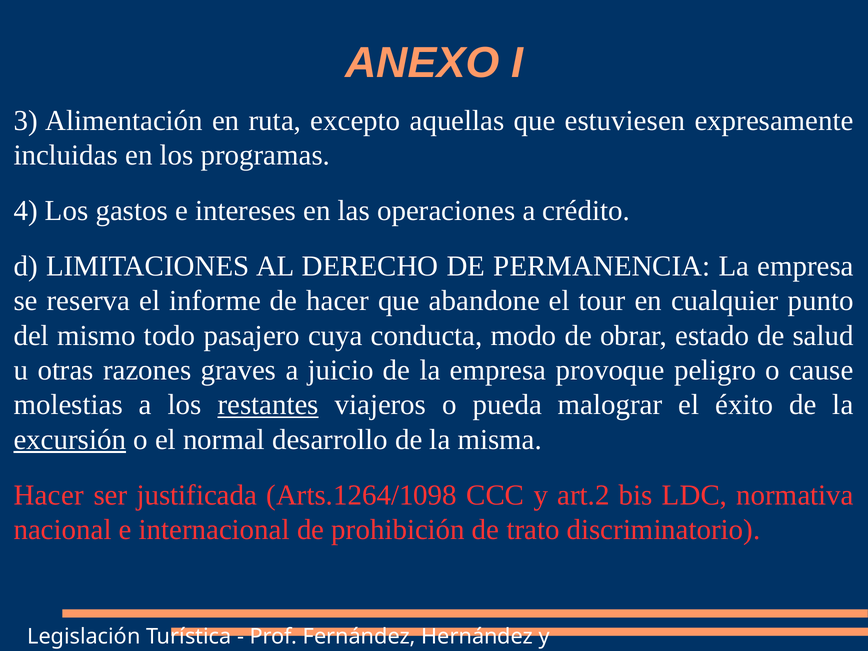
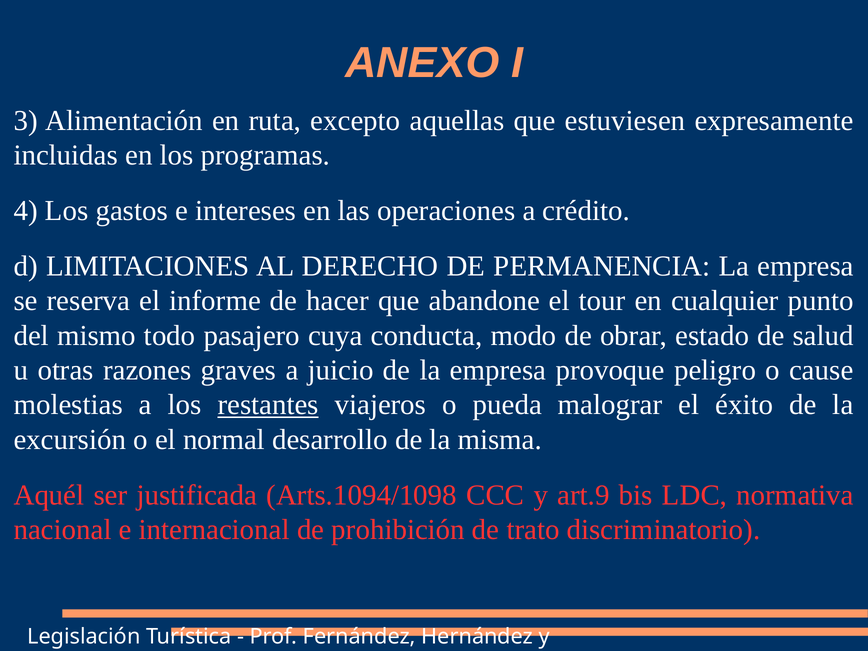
excursión underline: present -> none (70, 440)
Hacer: Hacer -> Aquél (49, 495)
Arts.1264/1098: Arts.1264/1098 -> Arts.1094/1098 (362, 495)
art.2: art.2 -> art.9 (583, 495)
